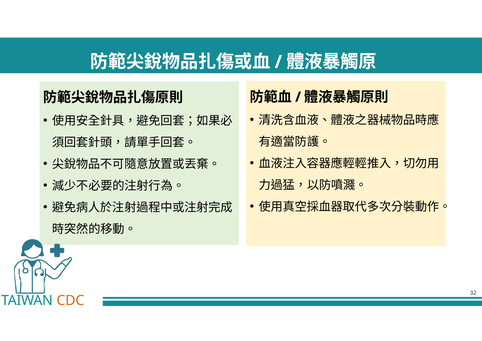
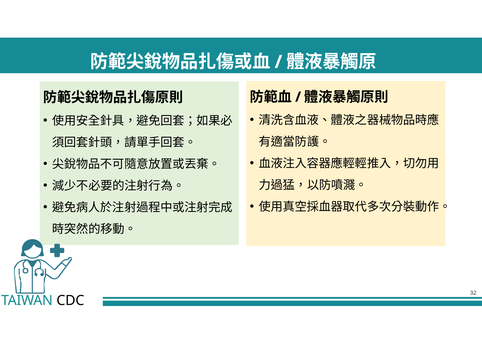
CDC colour: orange -> black (70, 301)
